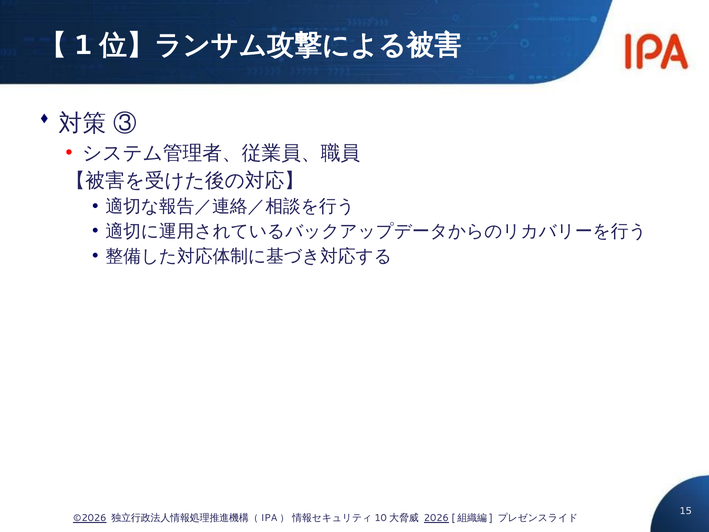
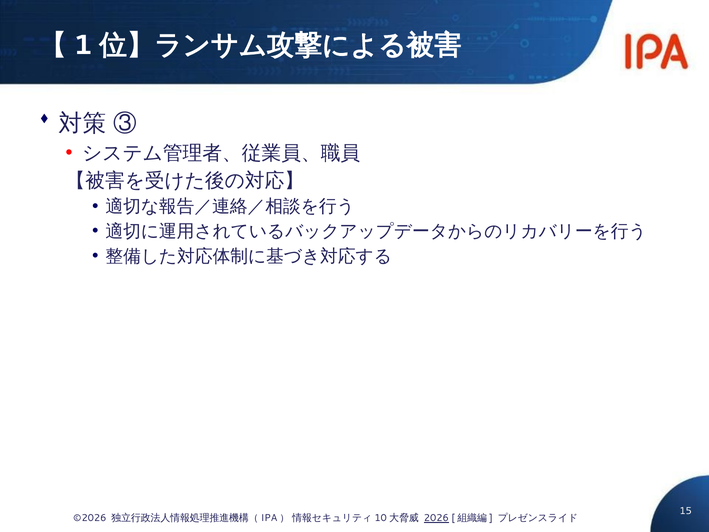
©2026 underline: present -> none (90, 518)
